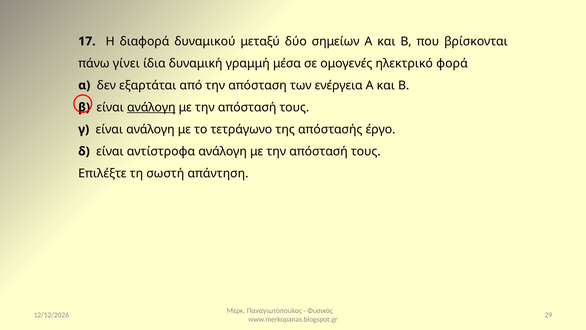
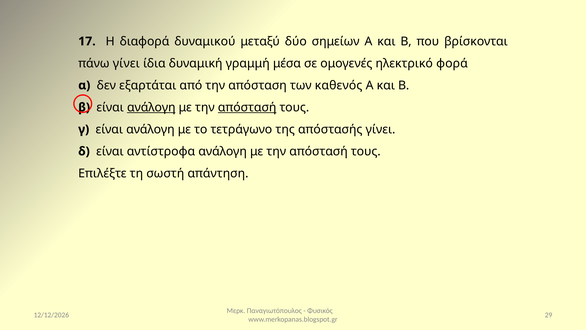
ενέργεια: ενέργεια -> καθενός (339, 85)
απόστασή underline: none -> present (247, 107)
απόστασής έργο: έργο -> γίνει (381, 129)
